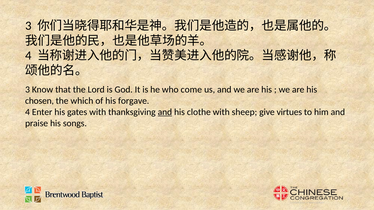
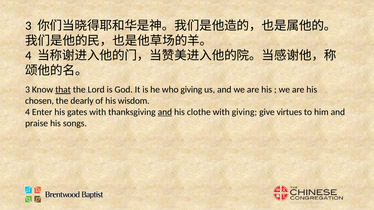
that underline: none -> present (63, 90)
who come: come -> giving (191, 90)
which: which -> dearly (82, 101)
forgave: forgave -> wisdom (134, 101)
with sheep: sheep -> giving (244, 112)
